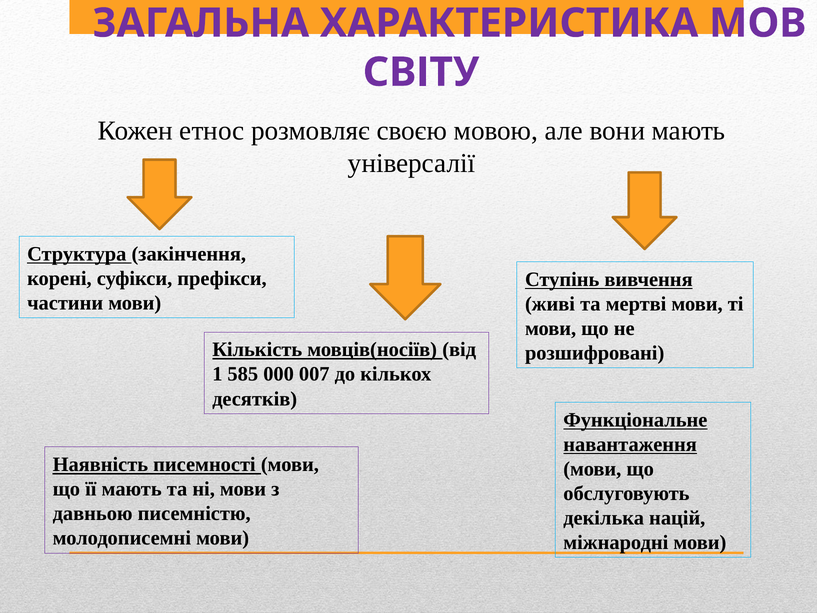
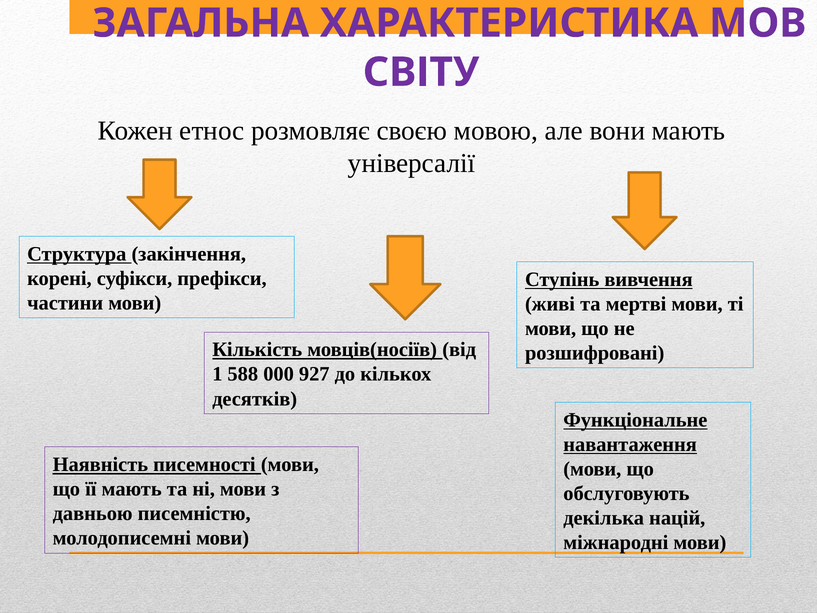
585: 585 -> 588 (243, 374)
007: 007 -> 927 (314, 374)
